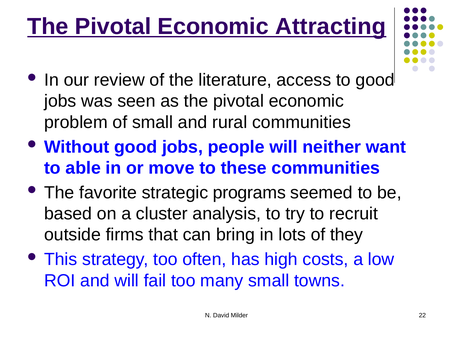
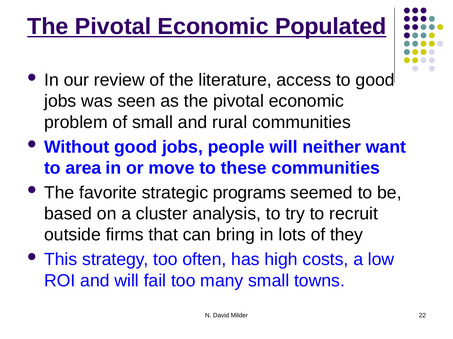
Attracting: Attracting -> Populated (331, 27)
able: able -> area (83, 168)
